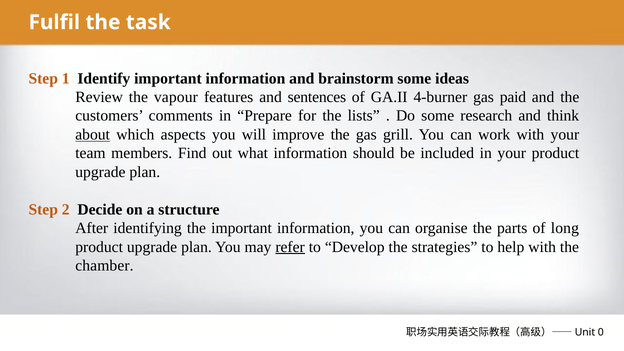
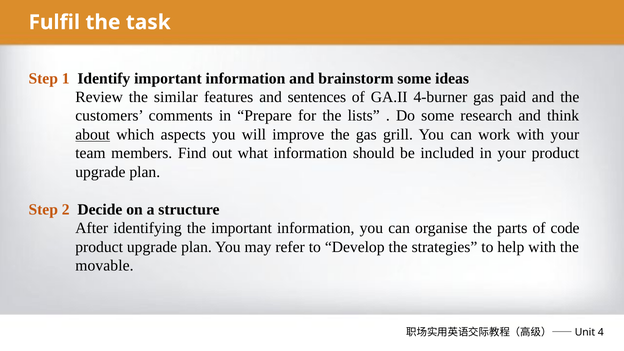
vapour: vapour -> similar (176, 97)
long: long -> code (565, 228)
refer underline: present -> none (290, 247)
chamber: chamber -> movable (104, 266)
0: 0 -> 4 (601, 332)
